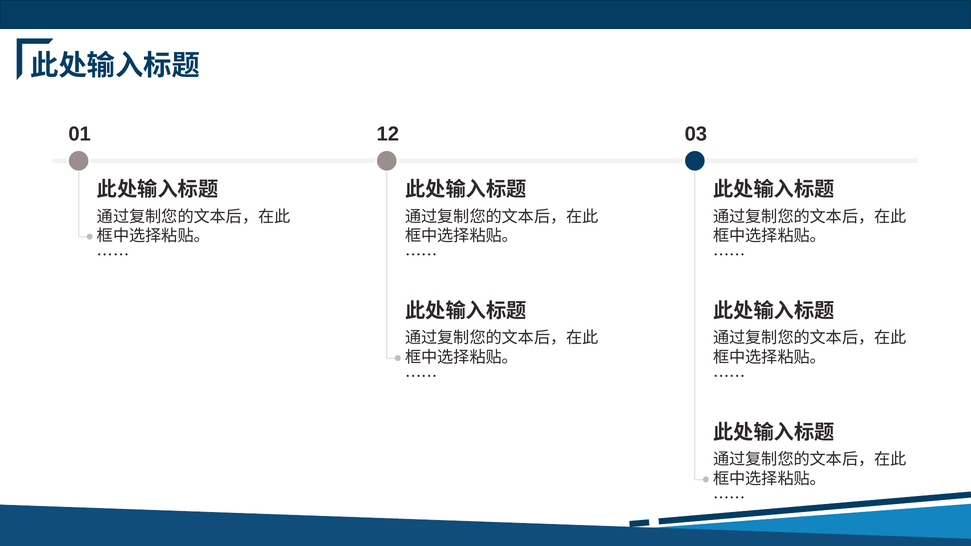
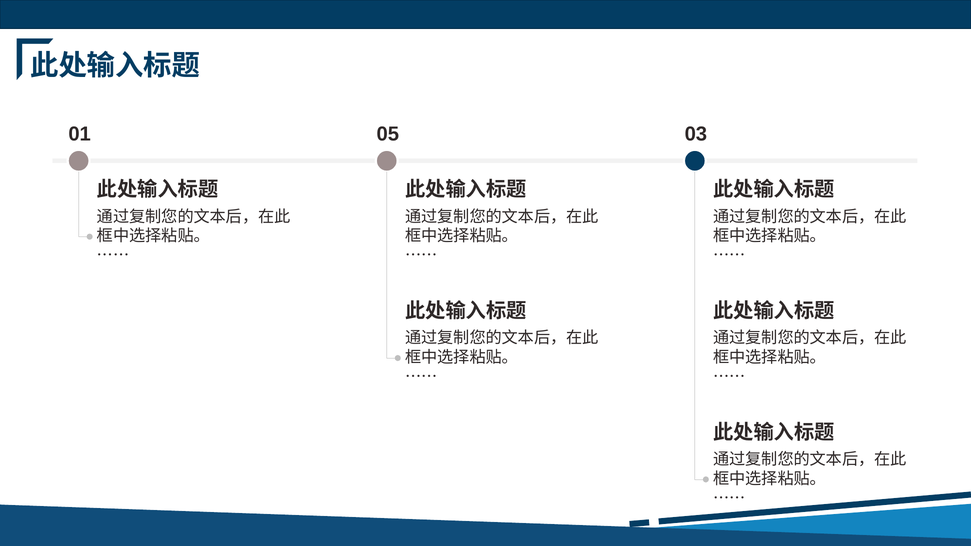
12: 12 -> 05 (388, 134)
